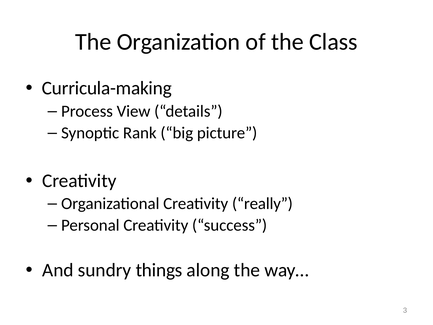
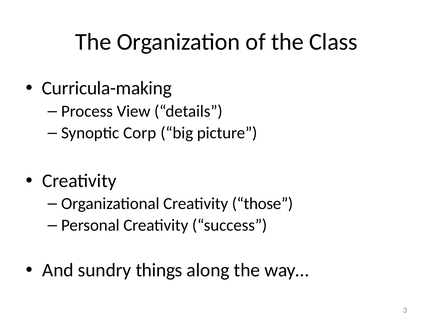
Rank: Rank -> Corp (140, 133)
really: really -> those (262, 204)
